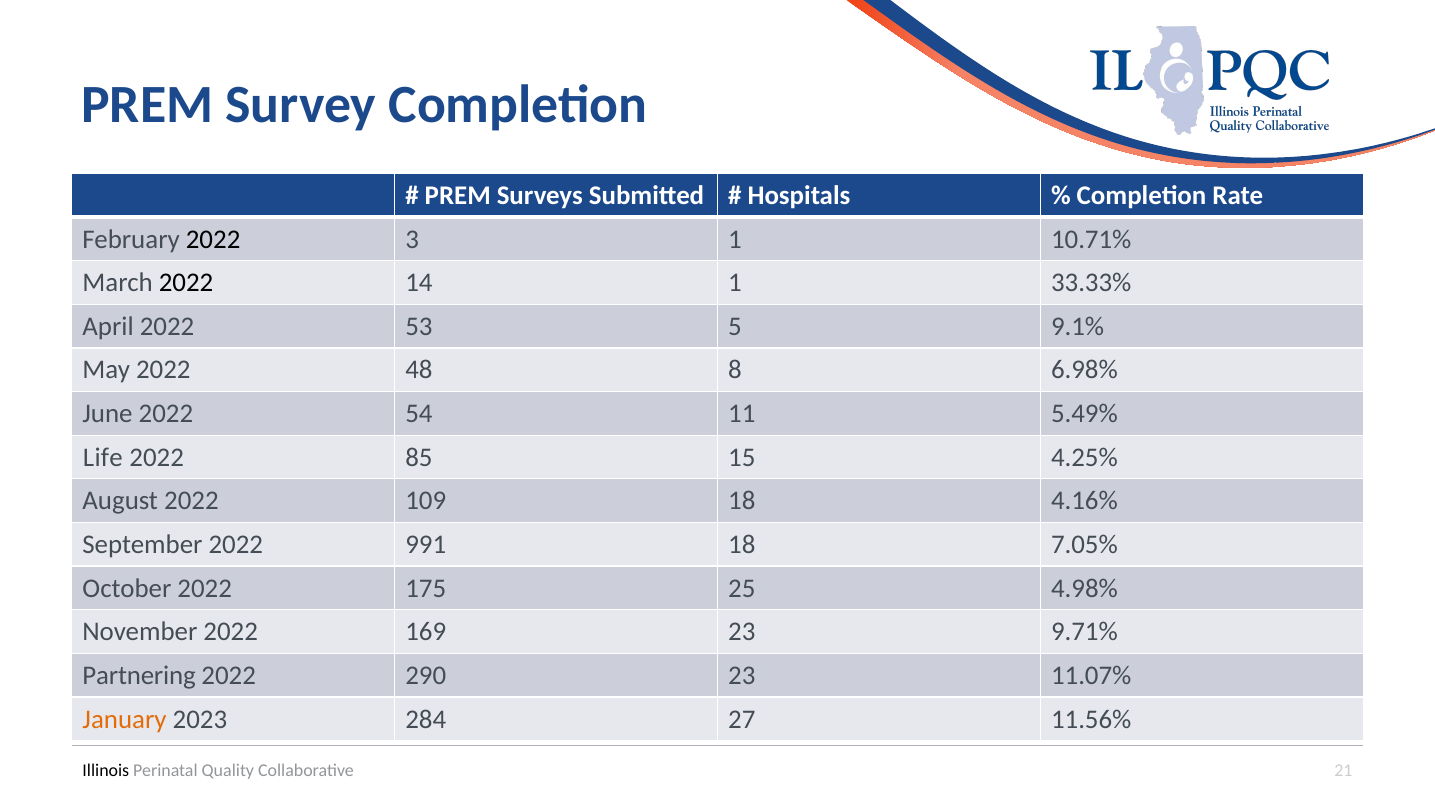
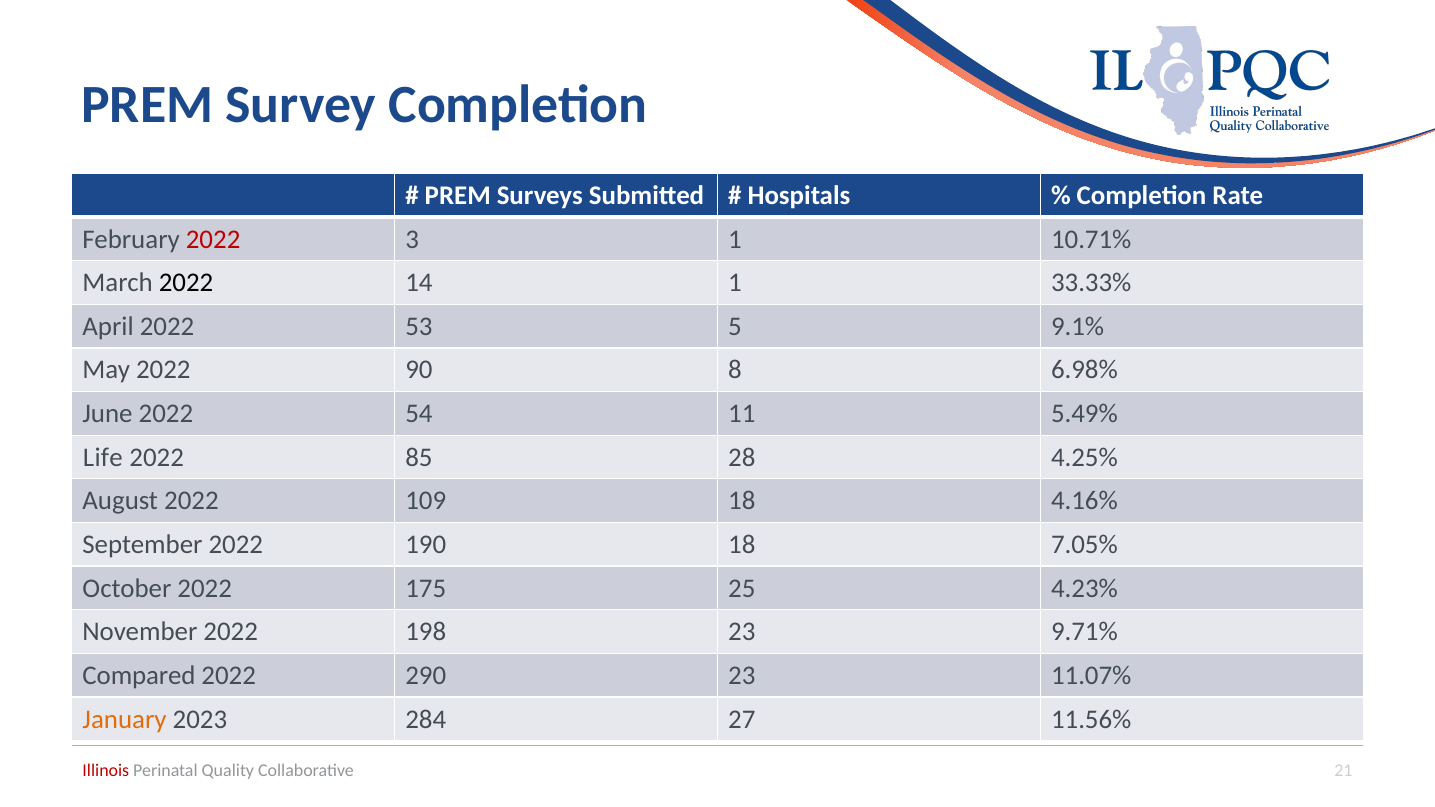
2022 colour: black -> red (213, 239)
48: 48 -> 90 (419, 370)
15: 15 -> 28 (742, 457)
991: 991 -> 190 (426, 545)
4.98%: 4.98% -> 4.23% (1084, 588)
169: 169 -> 198 (426, 632)
Partnering: Partnering -> Compared (139, 676)
Illinois colour: black -> red (106, 771)
